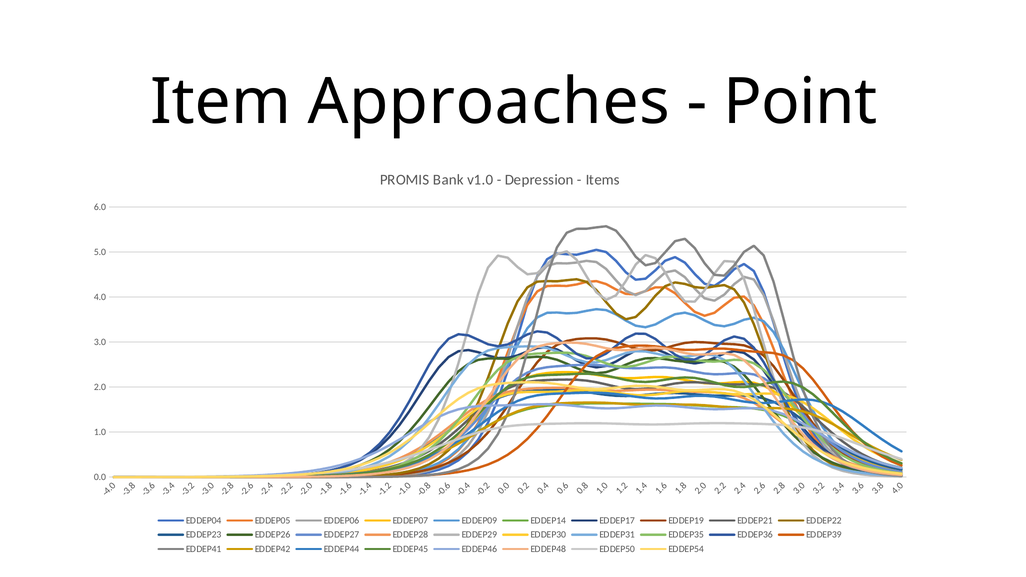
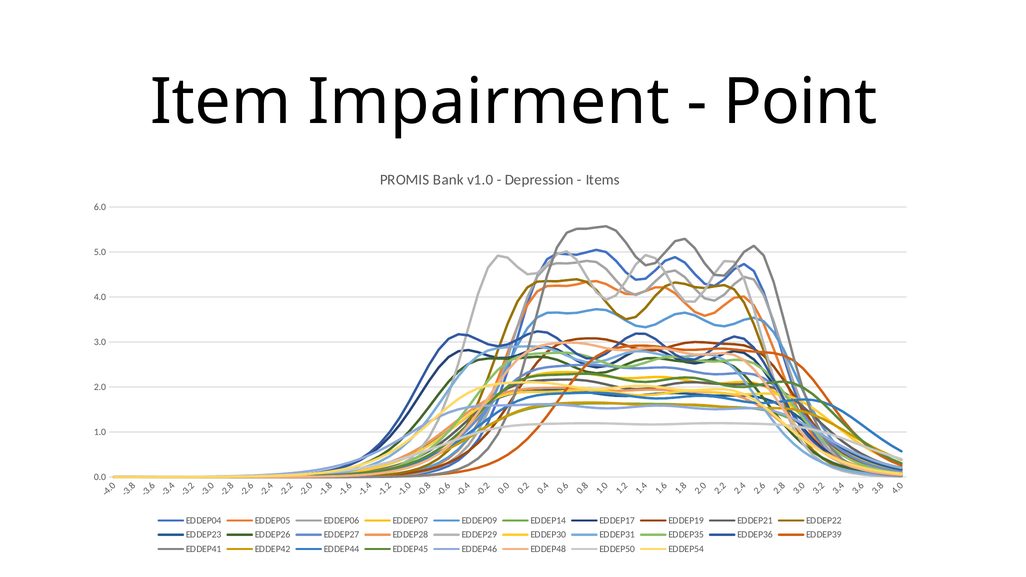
Approaches: Approaches -> Impairment (489, 102)
